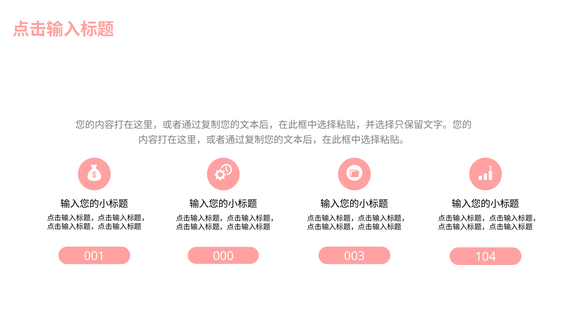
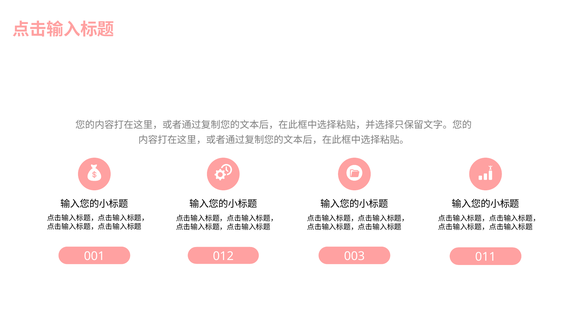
000: 000 -> 012 (223, 256)
104: 104 -> 011 (486, 257)
